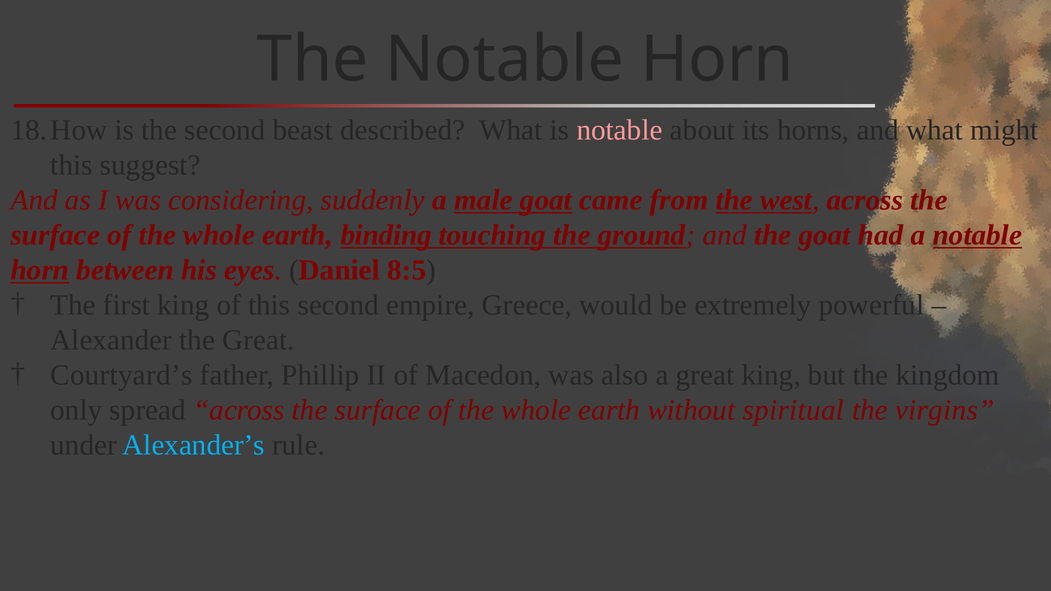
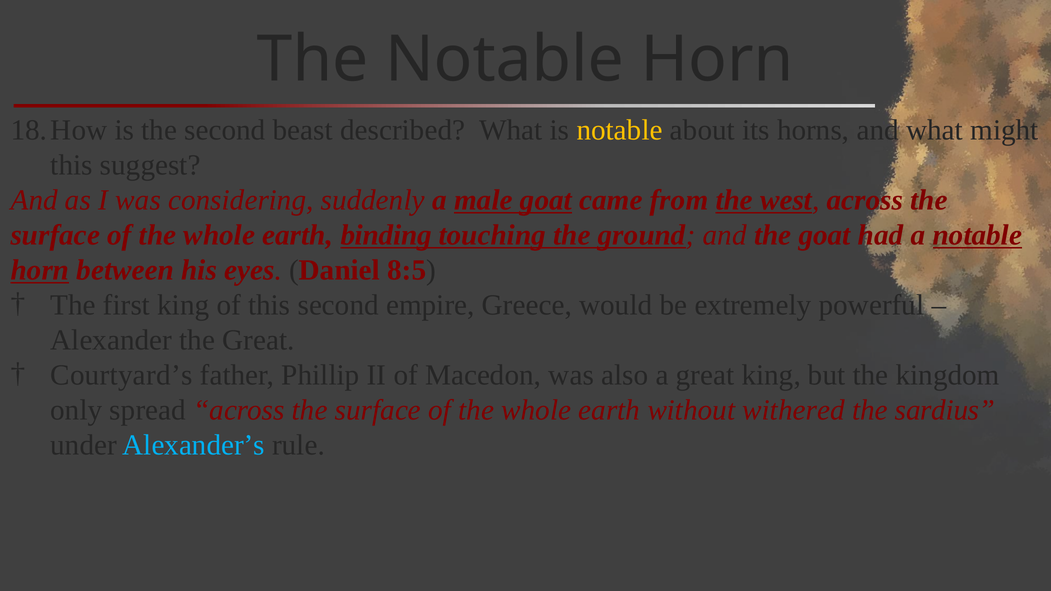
notable colour: pink -> yellow (620, 130)
spiritual: spiritual -> withered (794, 410)
virgins: virgins -> sardius (945, 410)
